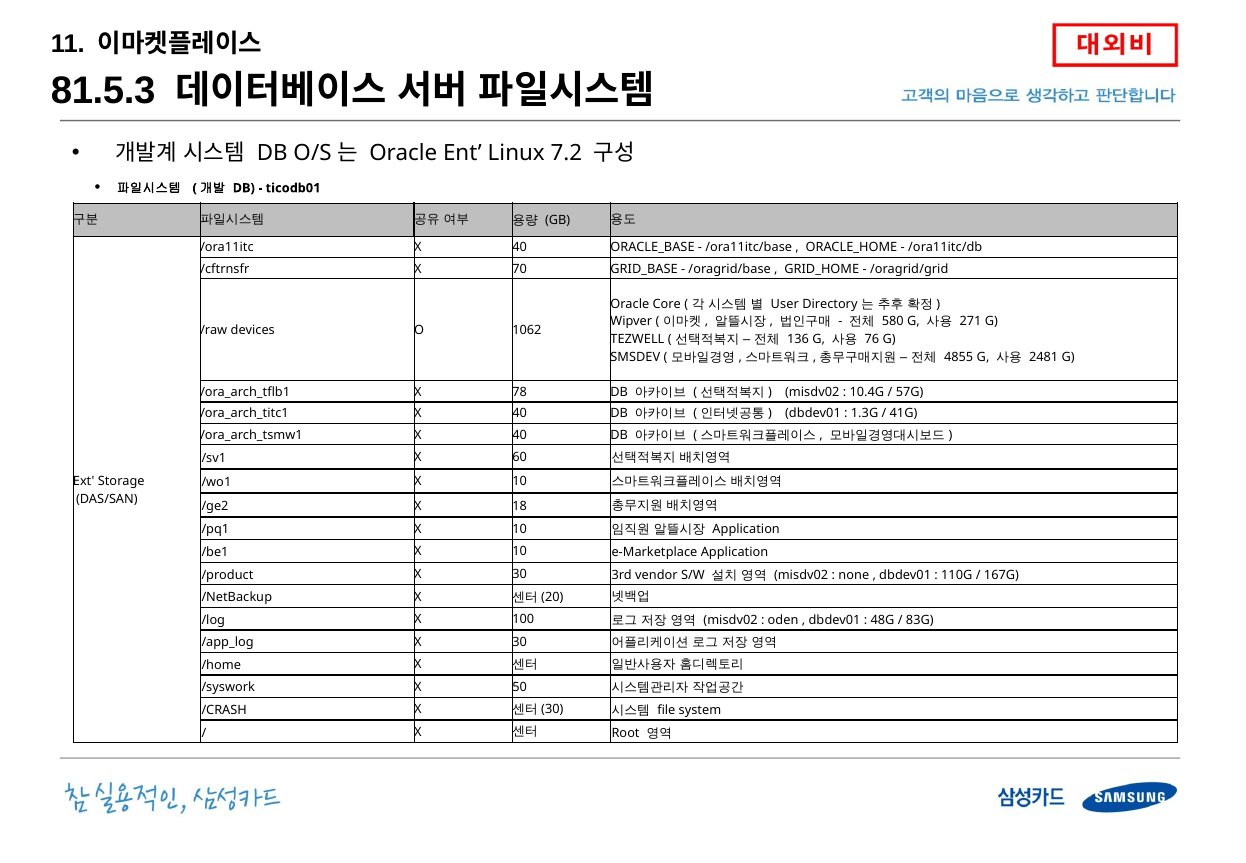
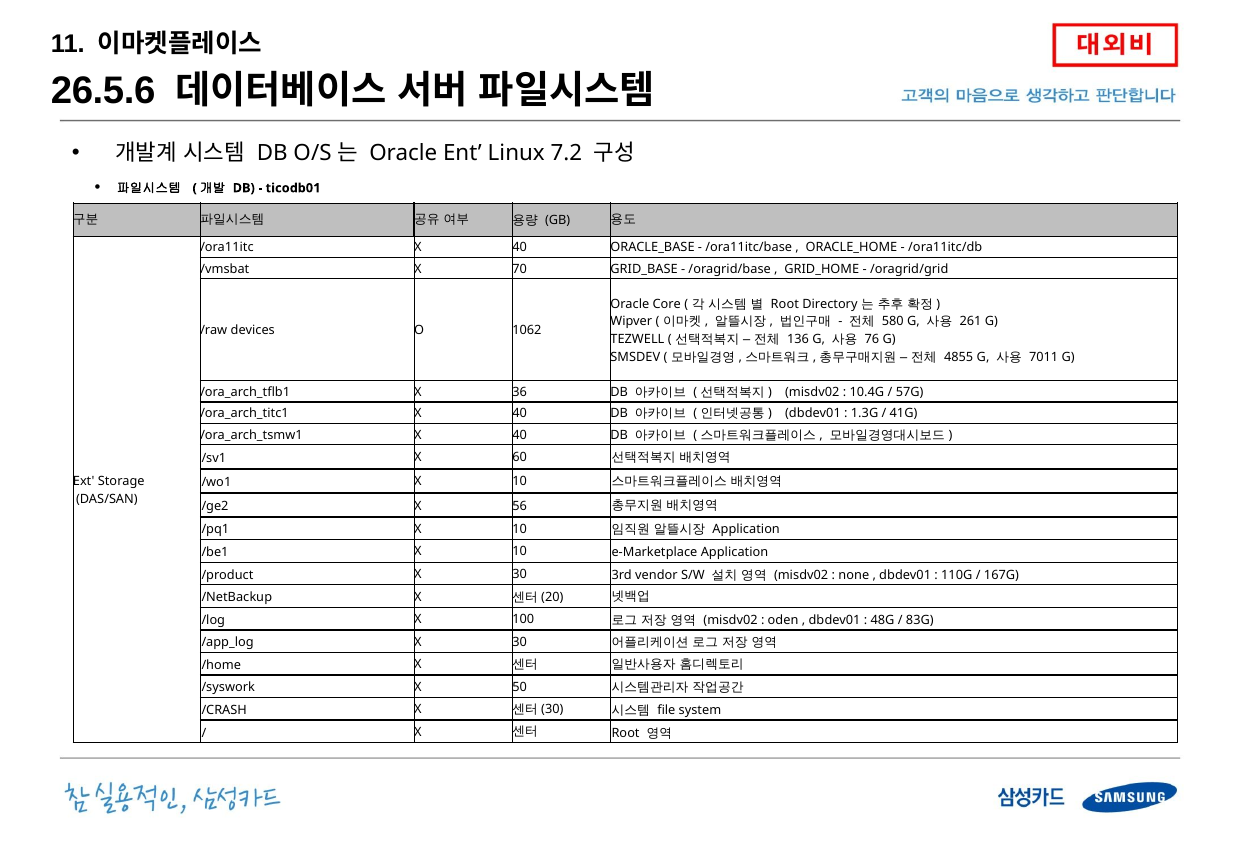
81.5.3: 81.5.3 -> 26.5.6 (103, 90)
/cftrnsfr: /cftrnsfr -> /vmsbat (225, 269)
User: User -> Root (785, 304)
271: 271 -> 261 (970, 322)
2481: 2481 -> 7011 (1044, 357)
78: 78 -> 36 (520, 392)
18: 18 -> 56 (520, 506)
